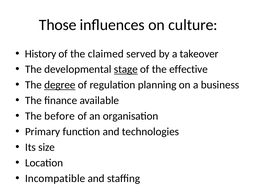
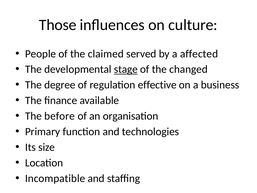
History: History -> People (41, 54)
takeover: takeover -> affected (199, 54)
effective: effective -> changed (188, 69)
degree underline: present -> none (60, 85)
planning: planning -> effective (157, 85)
